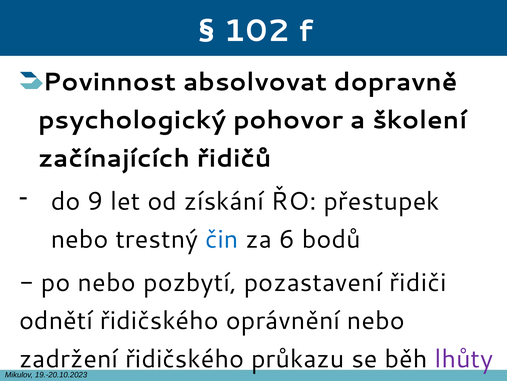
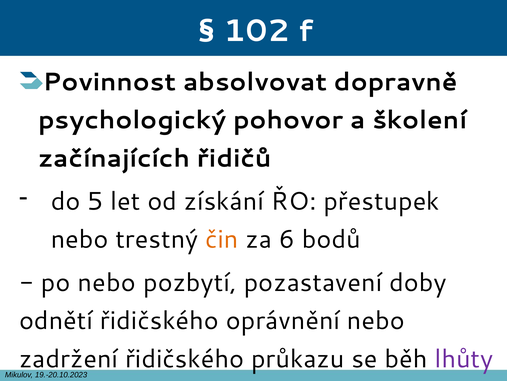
9: 9 -> 5 (95, 201)
čin colour: blue -> orange (222, 239)
řidiči: řidiči -> doby (418, 282)
